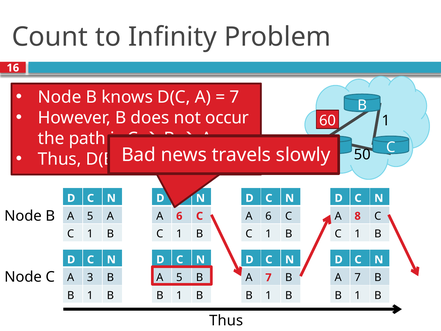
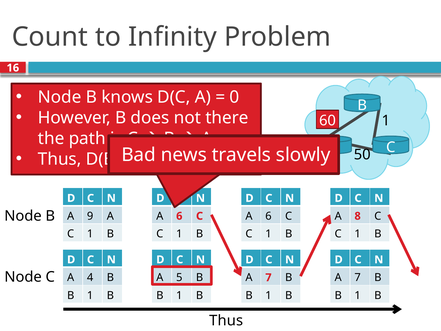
7: 7 -> 0 (234, 97)
occur: occur -> there (227, 118)
5: 5 -> 9 (90, 216)
A 3: 3 -> 4 (90, 277)
